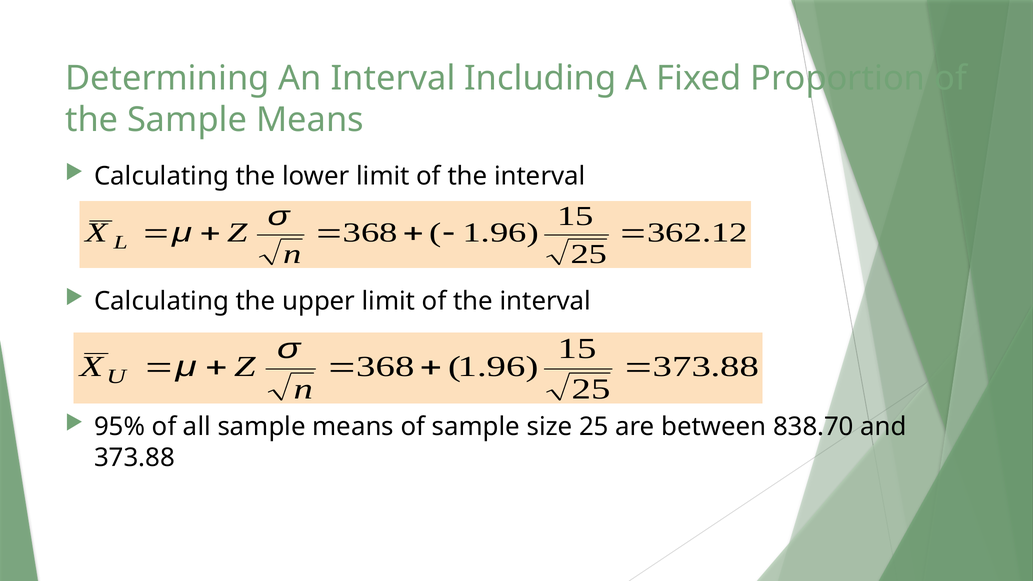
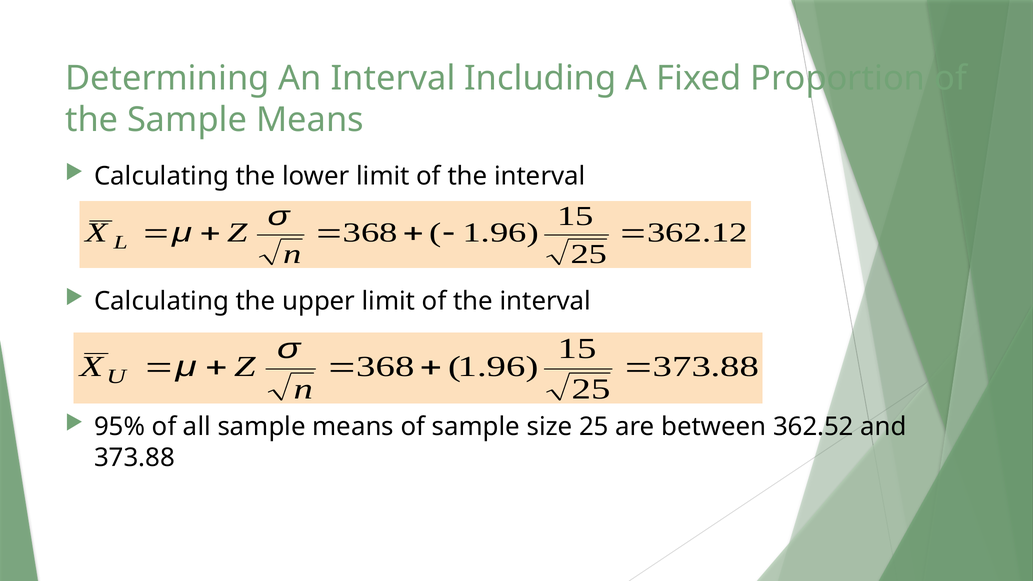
838.70: 838.70 -> 362.52 (813, 427)
